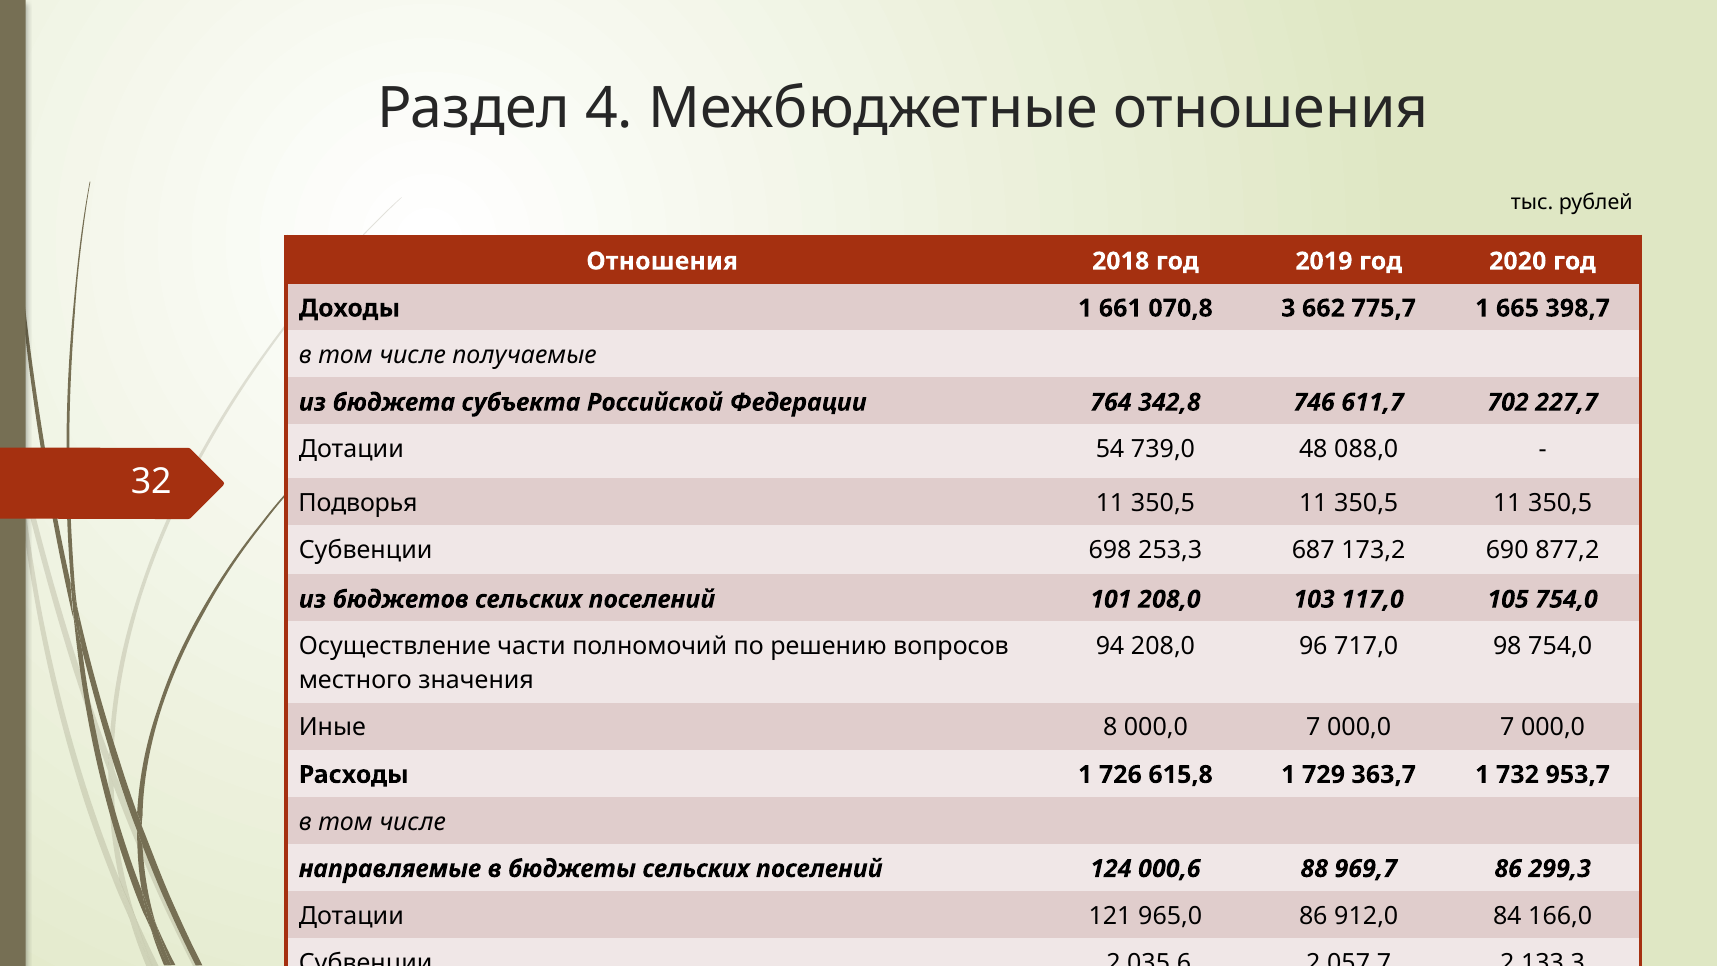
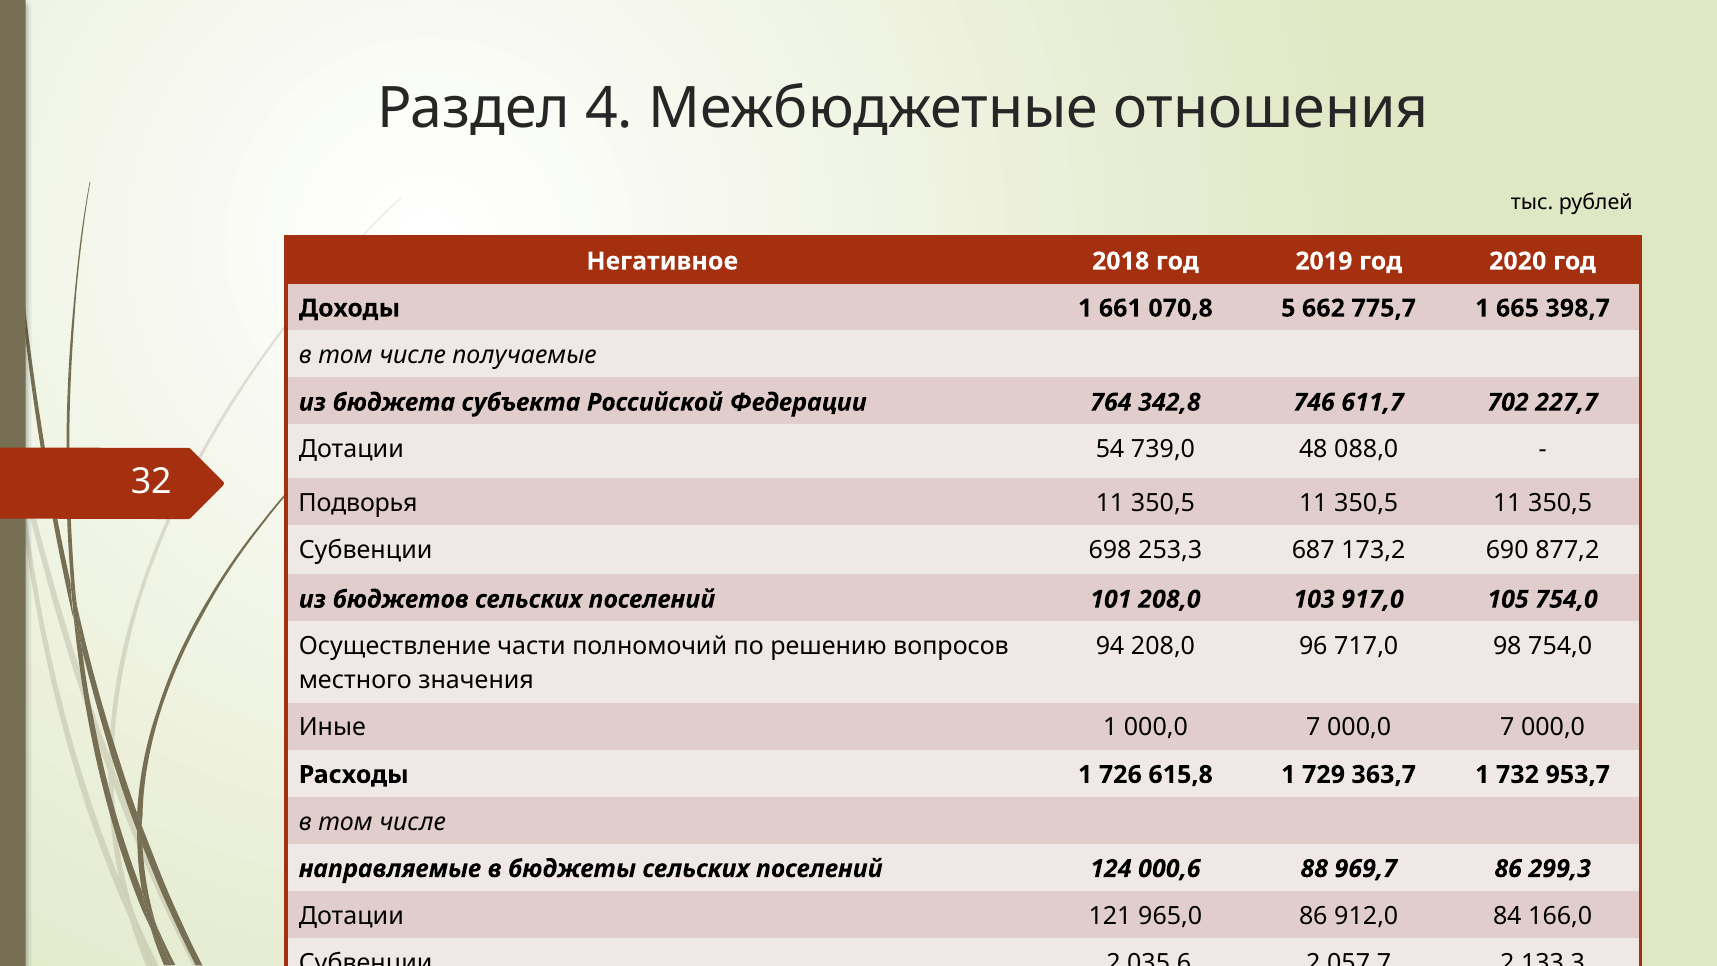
Отношения: Отношения -> Негативное (662, 261)
3: 3 -> 5 (1288, 308)
117,0: 117,0 -> 917,0 (1373, 599)
Иные 8: 8 -> 1 (1110, 728)
